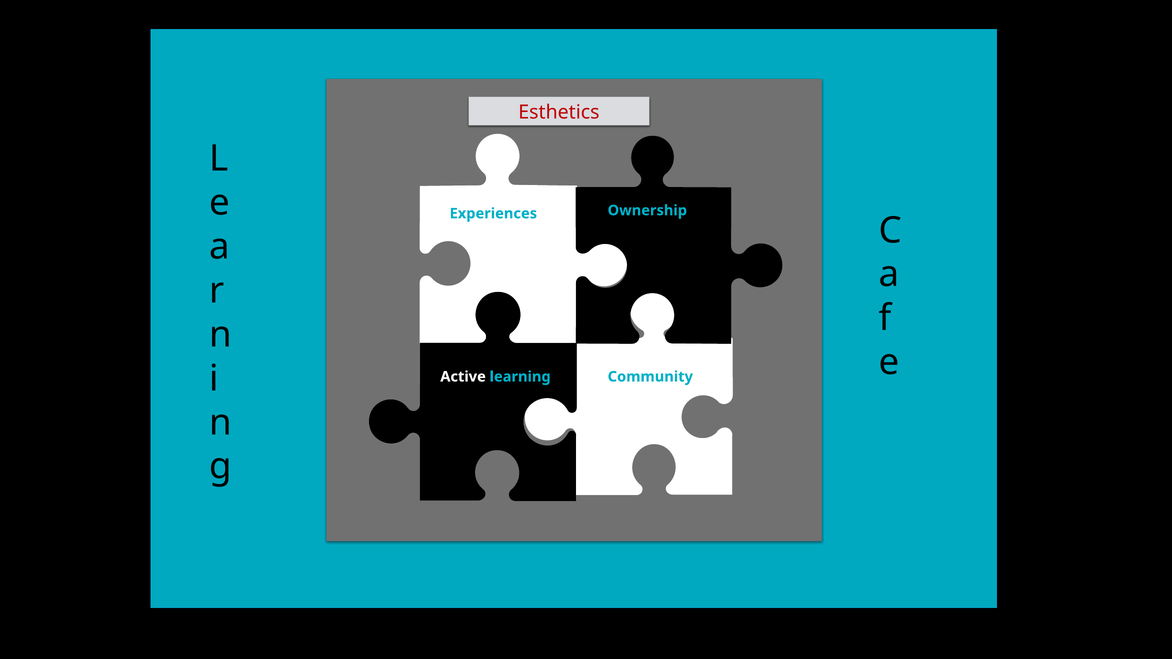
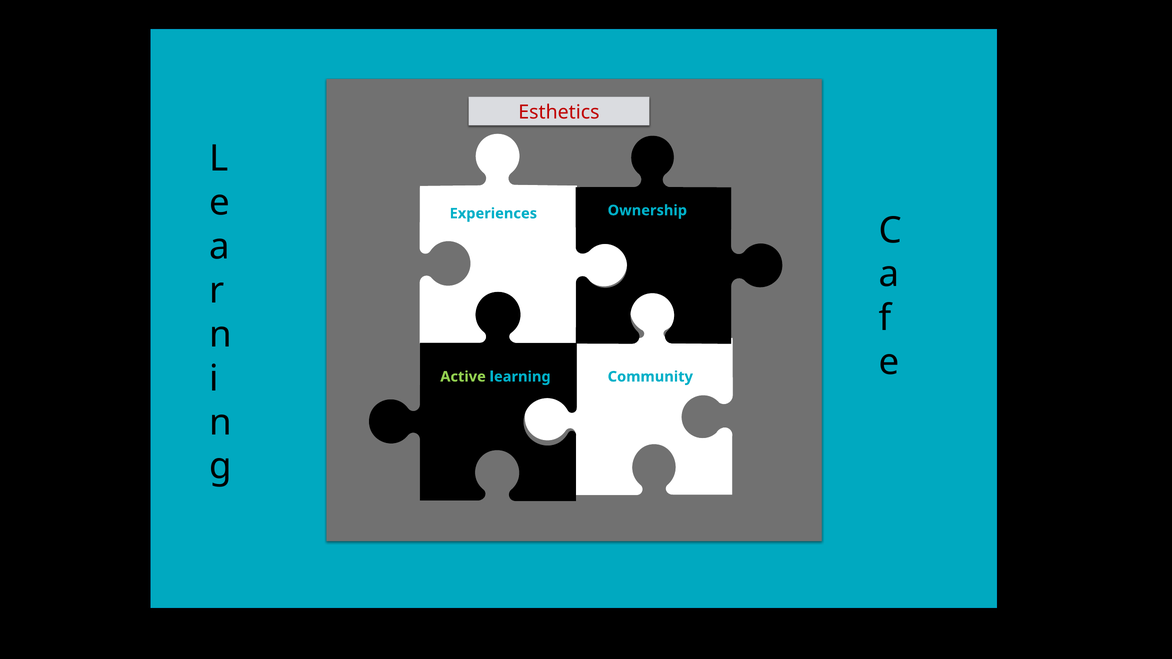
Active colour: white -> light green (463, 377)
